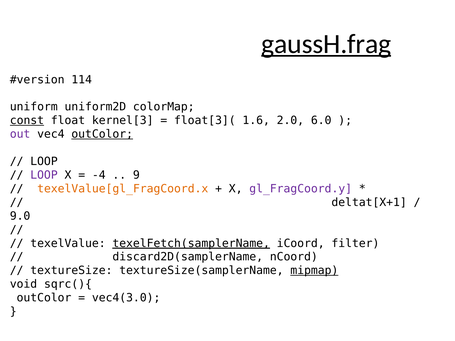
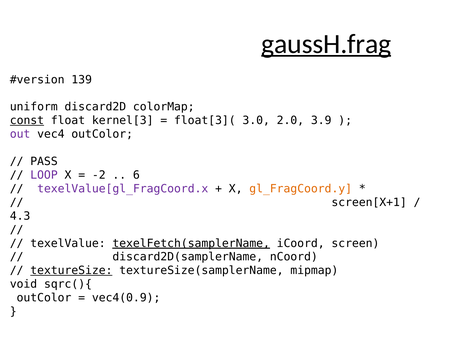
114: 114 -> 139 (82, 80)
uniform2D: uniform2D -> discard2D (95, 107)
1.6: 1.6 -> 3.0 (256, 121)
6.0: 6.0 -> 3.9 (321, 121)
outColor underline: present -> none (102, 134)
LOOP: LOOP -> PASS (44, 162)
-4: -4 -> -2 (99, 175)
9: 9 -> 6 (136, 175)
texelValue[gl_FragCoord.x colour: orange -> purple (123, 189)
gl_FragCoord.y colour: purple -> orange (301, 189)
deltat[X+1: deltat[X+1 -> screen[X+1 (369, 203)
9.0: 9.0 -> 4.3 (20, 216)
filter: filter -> screen (355, 243)
textureSize underline: none -> present (71, 271)
mipmap underline: present -> none (314, 271)
vec4(3.0: vec4(3.0 -> vec4(0.9 (126, 298)
